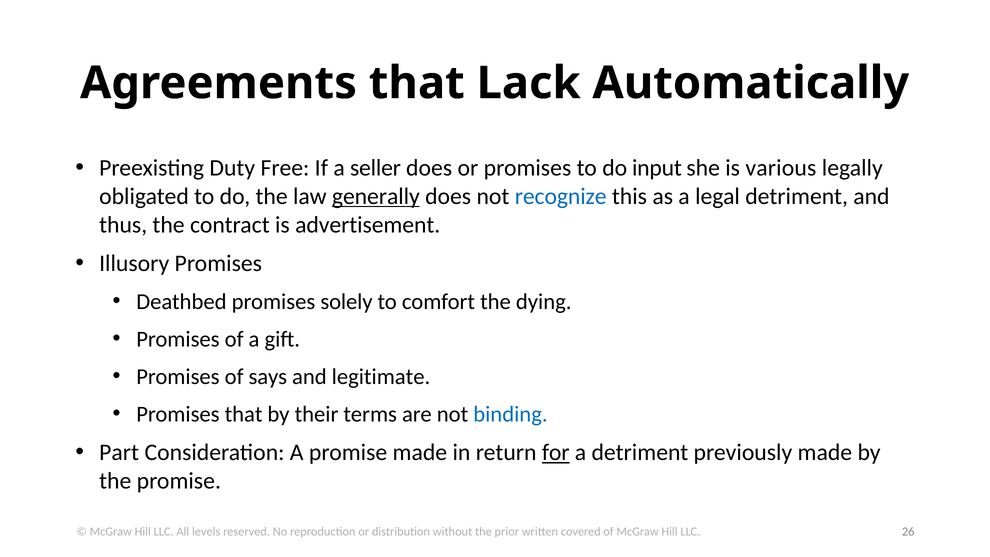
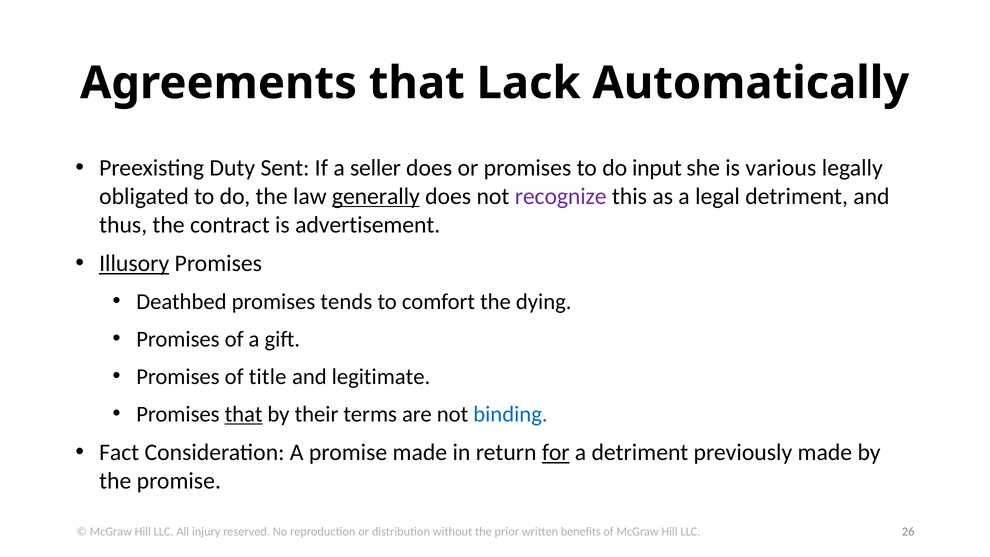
Free: Free -> Sent (285, 168)
recognize colour: blue -> purple (561, 196)
Illusory underline: none -> present (134, 263)
solely: solely -> tends (346, 302)
says: says -> title (268, 377)
that underline: none -> present (244, 414)
Part: Part -> Fact (119, 452)
levels: levels -> injury (206, 532)
covered: covered -> benefits (581, 532)
